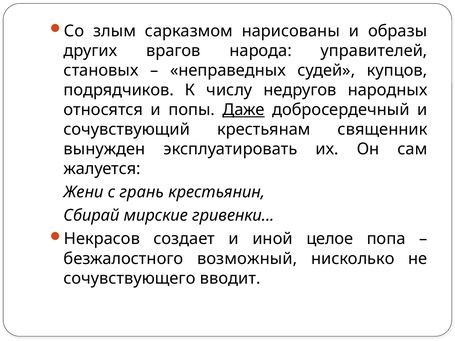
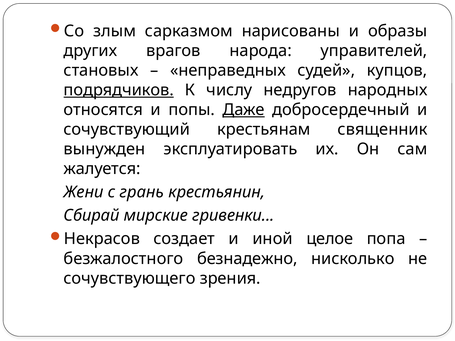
подрядчиков underline: none -> present (119, 90)
возможный: возможный -> безнадежно (247, 259)
вводит: вводит -> зрения (230, 278)
